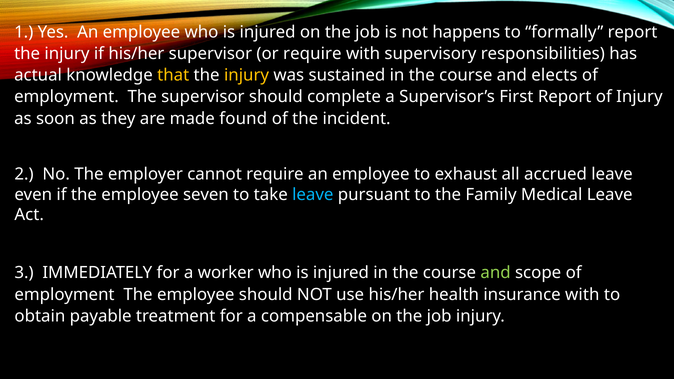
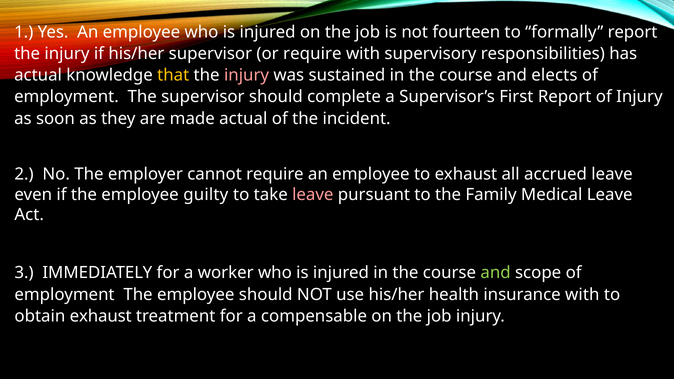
happens: happens -> fourteen (466, 32)
injury colour: yellow -> pink (247, 75)
made found: found -> actual (243, 119)
seven: seven -> guilty (206, 195)
leave colour: light blue -> pink (313, 195)
obtain payable: payable -> exhaust (101, 316)
